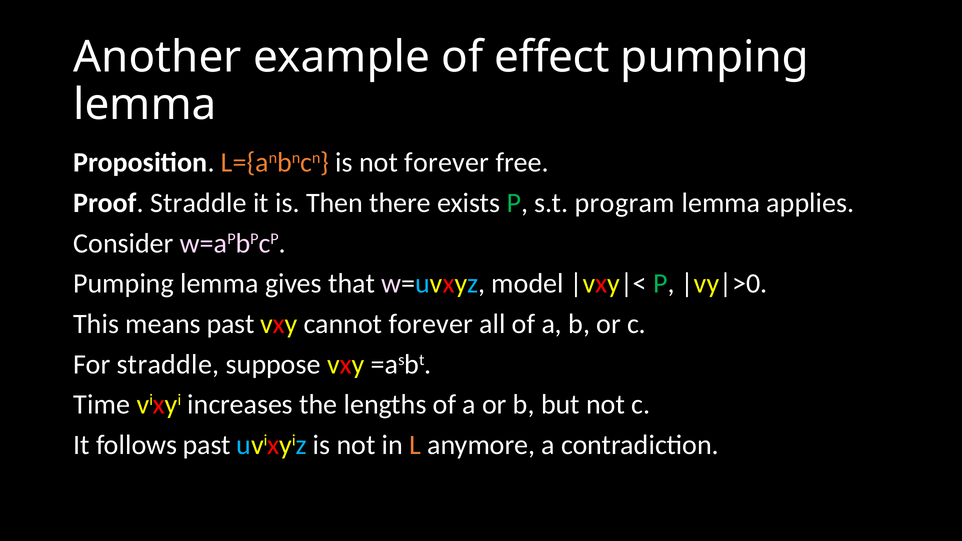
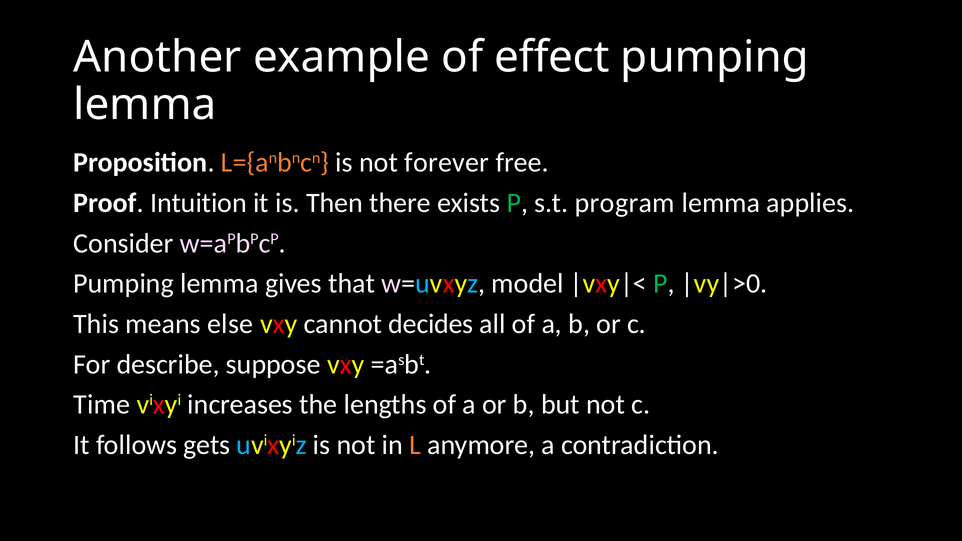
Proof Straddle: Straddle -> Intuition (199, 203)
means past: past -> else (230, 324)
cannot forever: forever -> decides (431, 324)
For straddle: straddle -> describe (168, 364)
follows past: past -> gets (207, 445)
